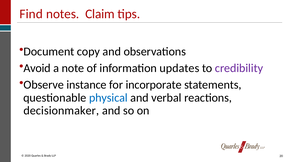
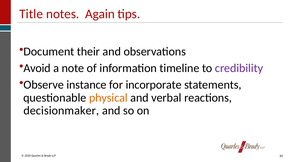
Find: Find -> Title (31, 14)
Claim: Claim -> Again (100, 14)
copy: copy -> their (88, 52)
updates: updates -> timeline (179, 68)
physical colour: blue -> orange (108, 98)
